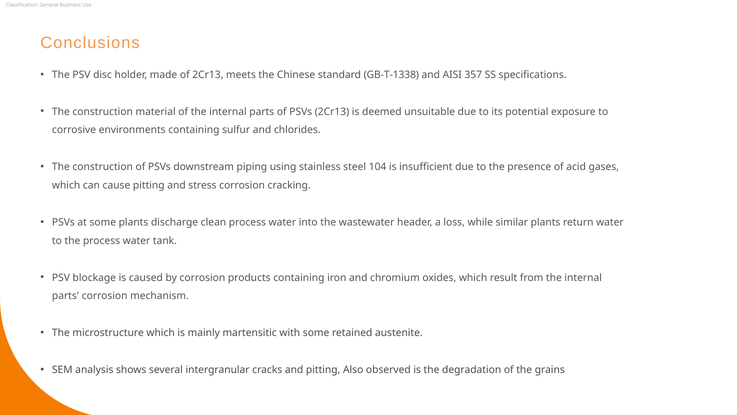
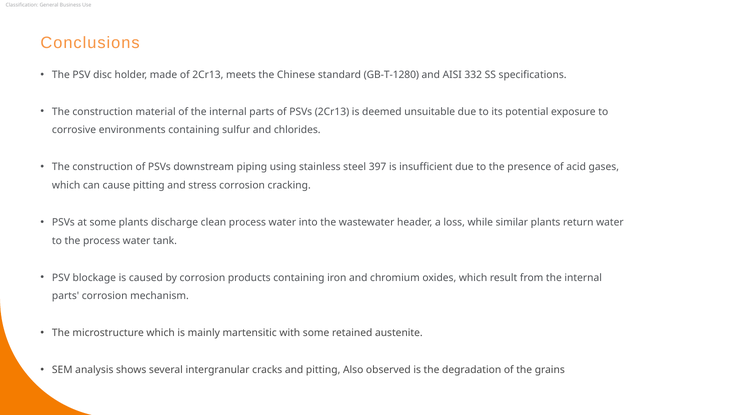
GB-T-1338: GB-T-1338 -> GB-T-1280 (391, 75)
357: 357 -> 332 (473, 75)
104: 104 -> 397 (378, 167)
